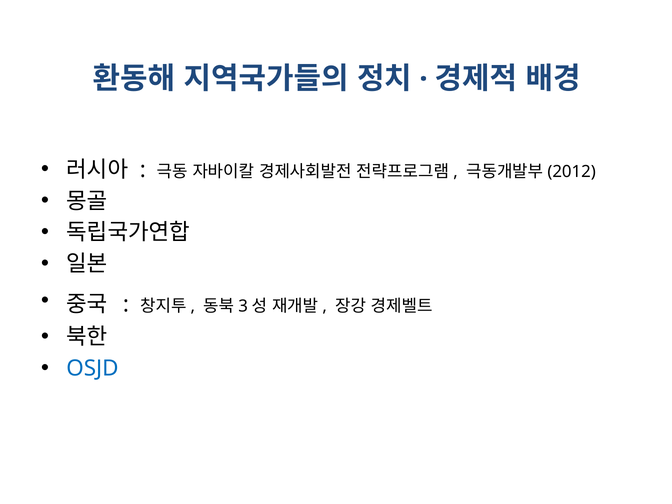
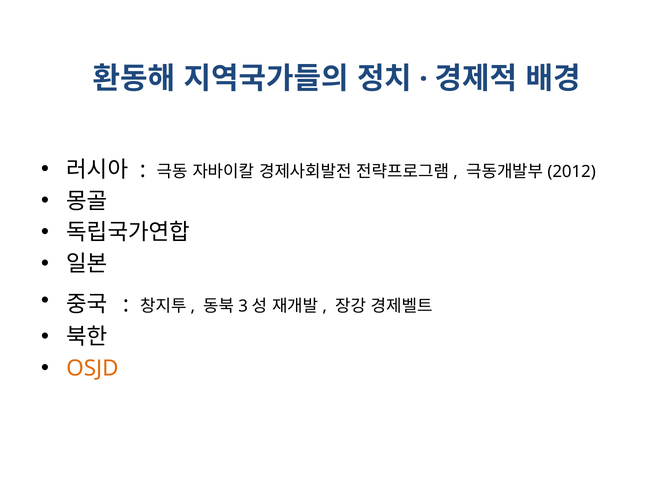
OSJD colour: blue -> orange (92, 368)
